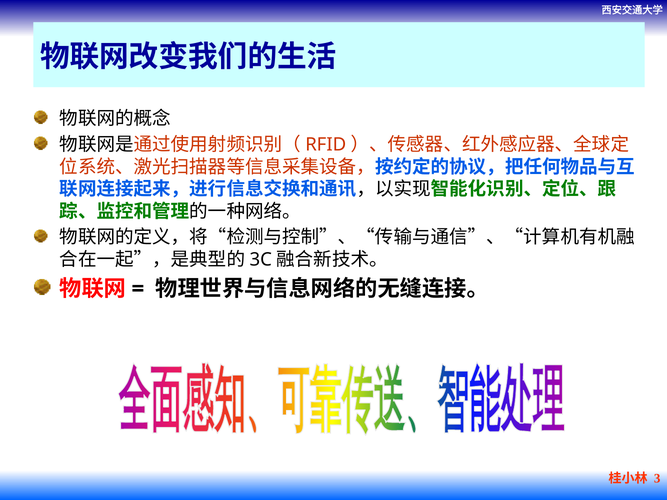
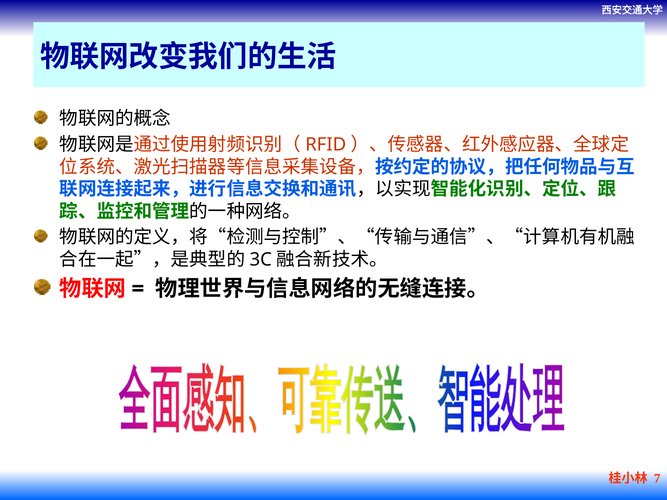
3: 3 -> 7 (657, 479)
